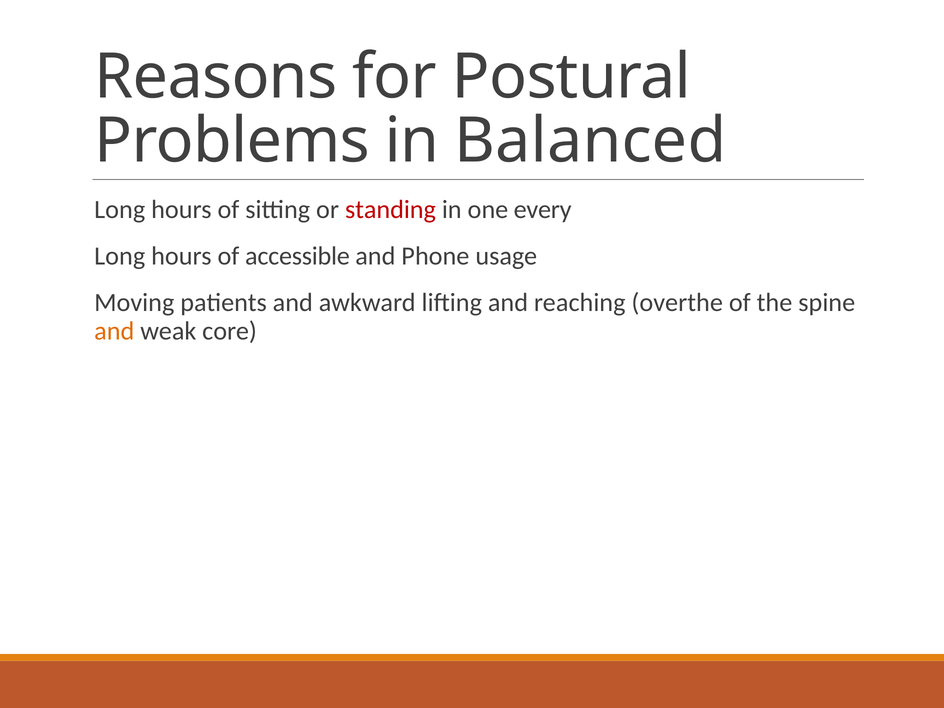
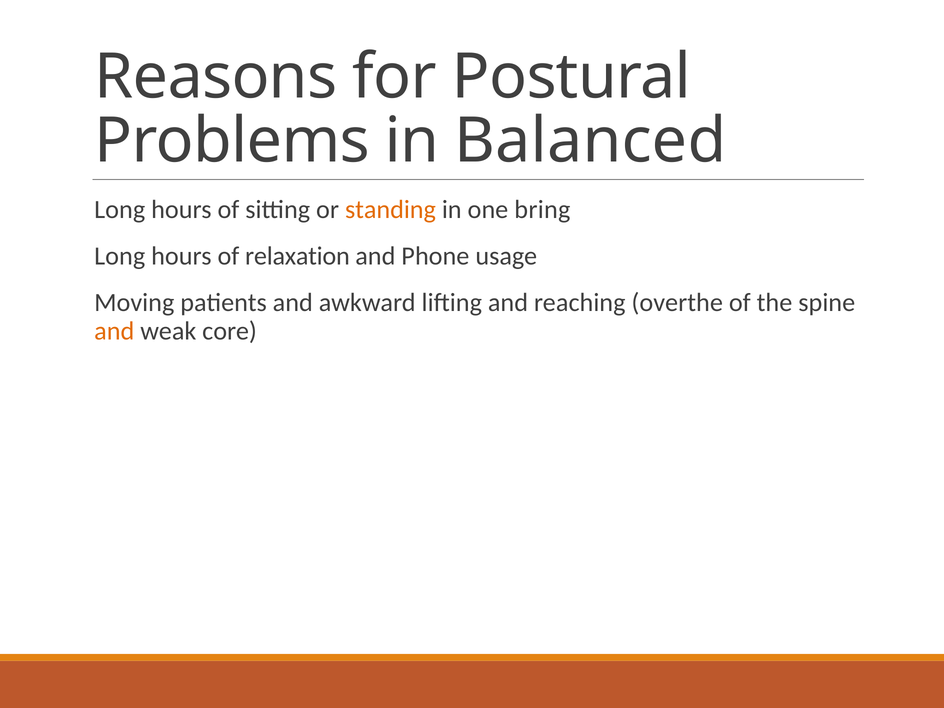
standing colour: red -> orange (390, 209)
every: every -> bring (542, 209)
accessible: accessible -> relaxation (297, 256)
